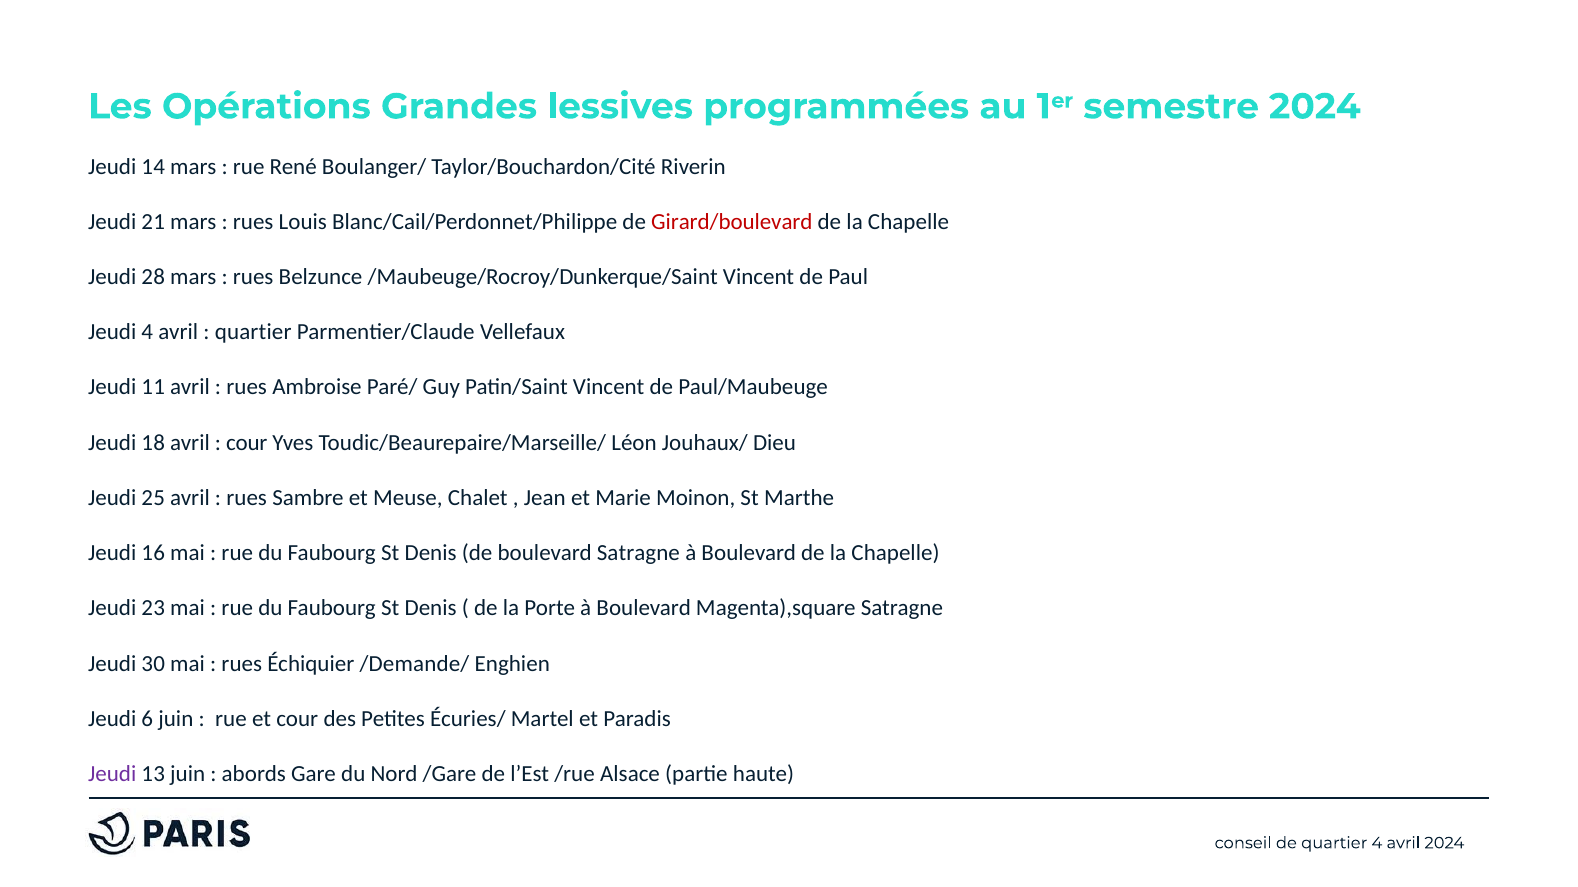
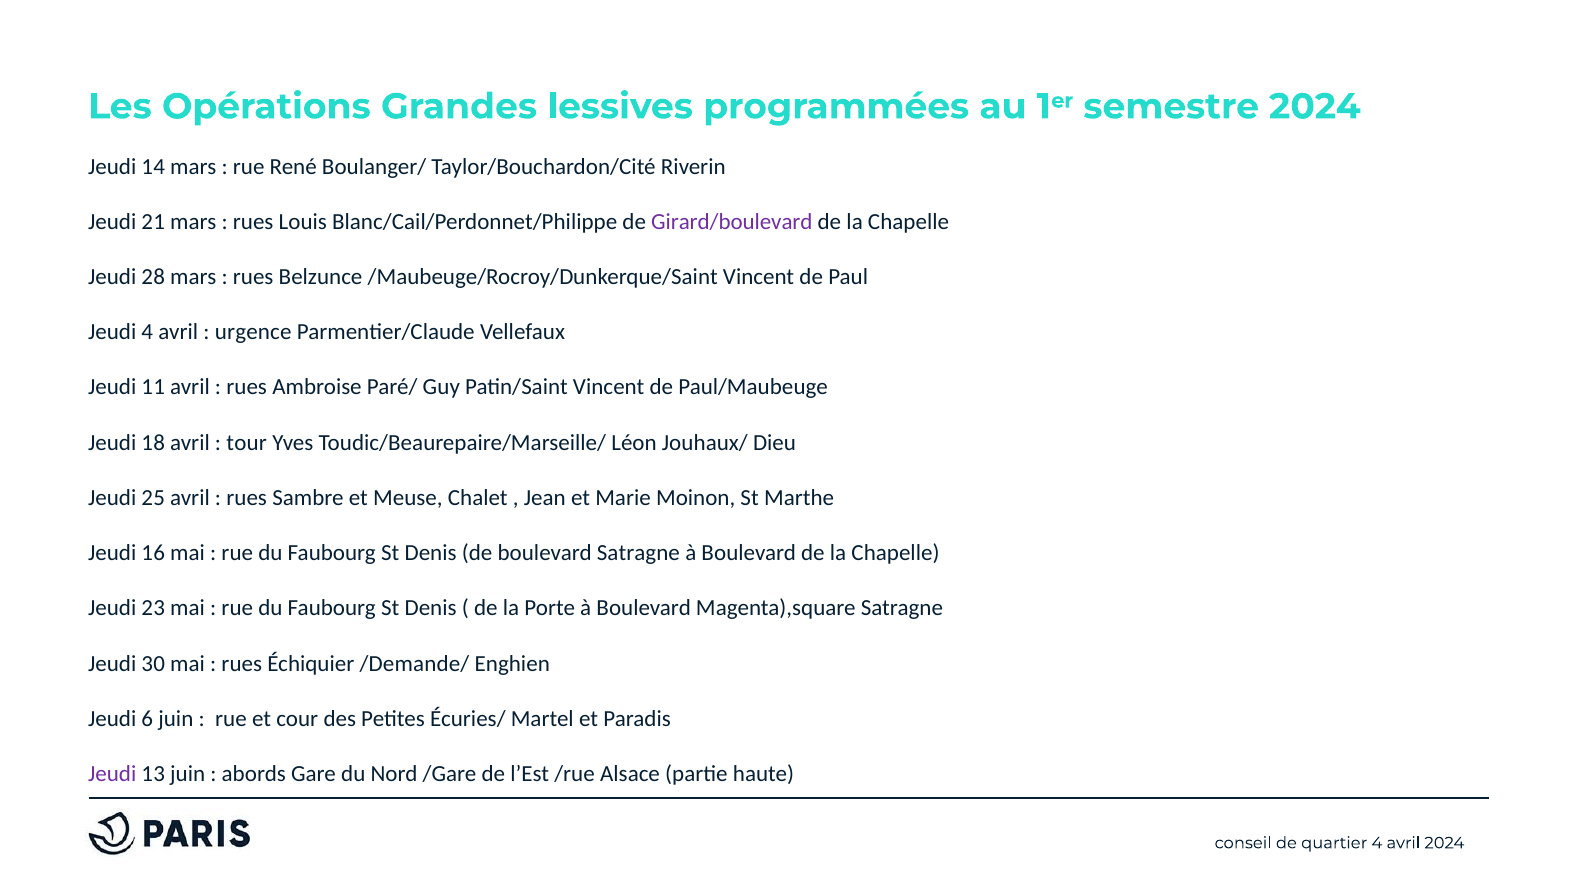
Girard/boulevard colour: red -> purple (732, 222)
quartier: quartier -> urgence (253, 332)
cour: cour -> tour (247, 443)
